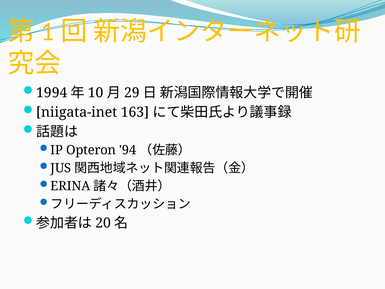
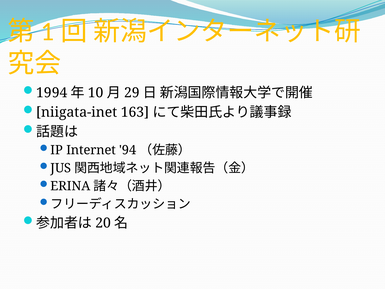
Opteron: Opteron -> Internet (91, 150)
